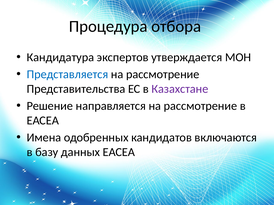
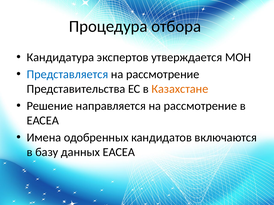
Казахстане colour: purple -> orange (180, 89)
